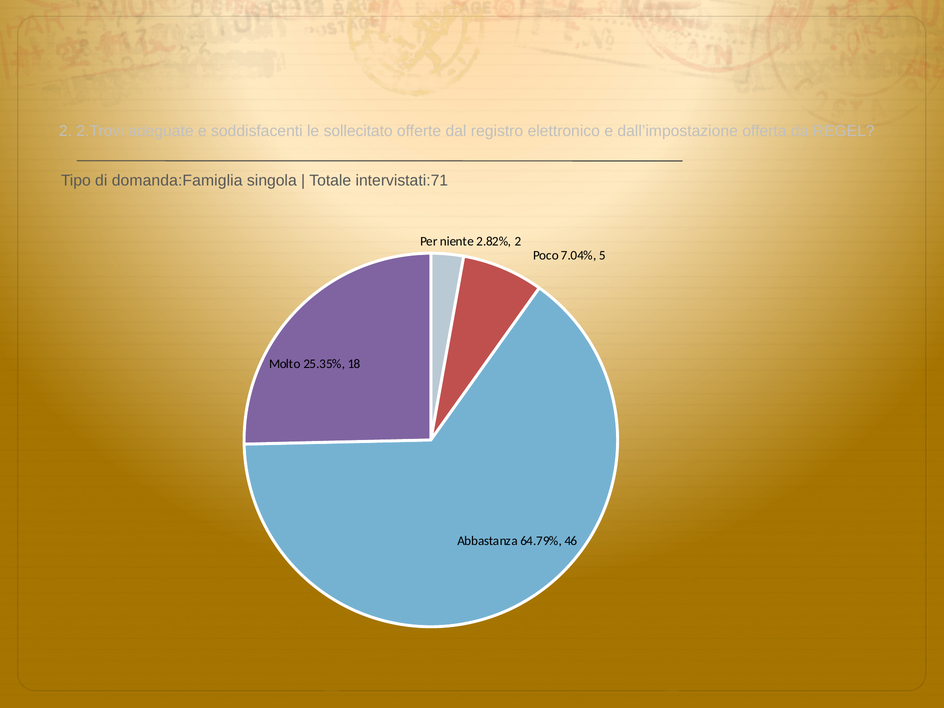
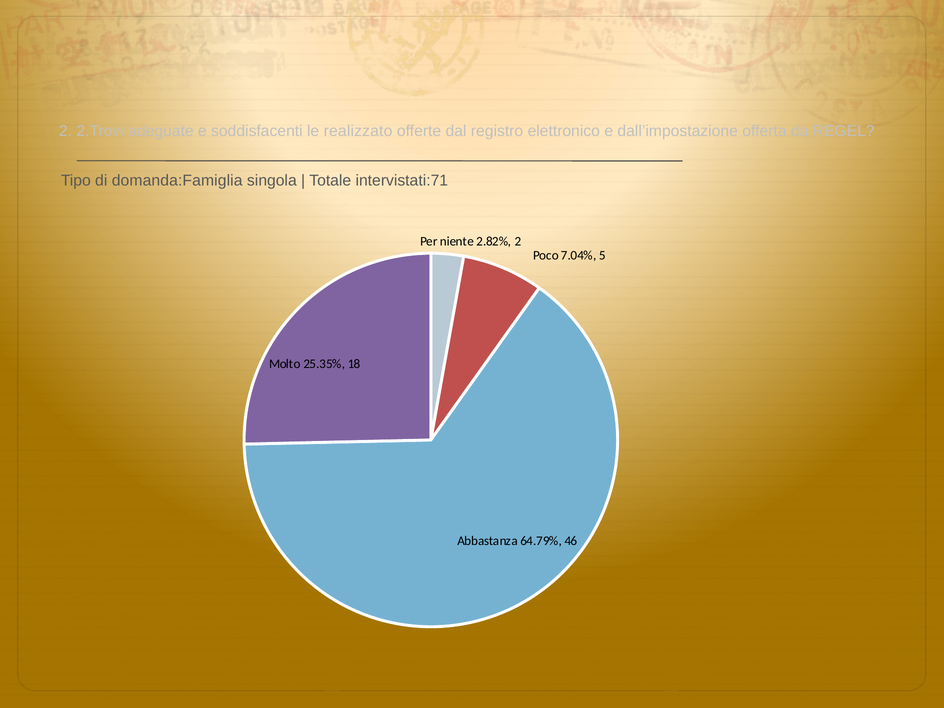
sollecitato: sollecitato -> realizzato (358, 131)
